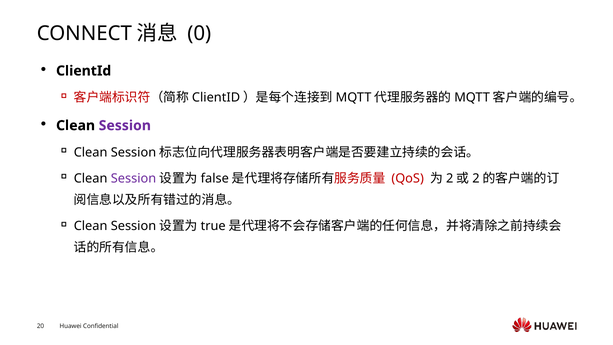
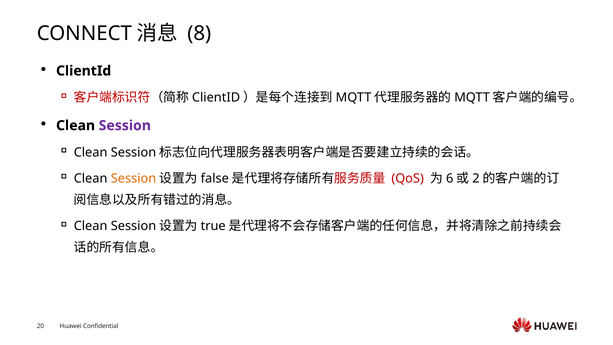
0: 0 -> 8 (199, 33)
Session colour: purple -> orange (133, 178)
2: 2 -> 6 (450, 178)
